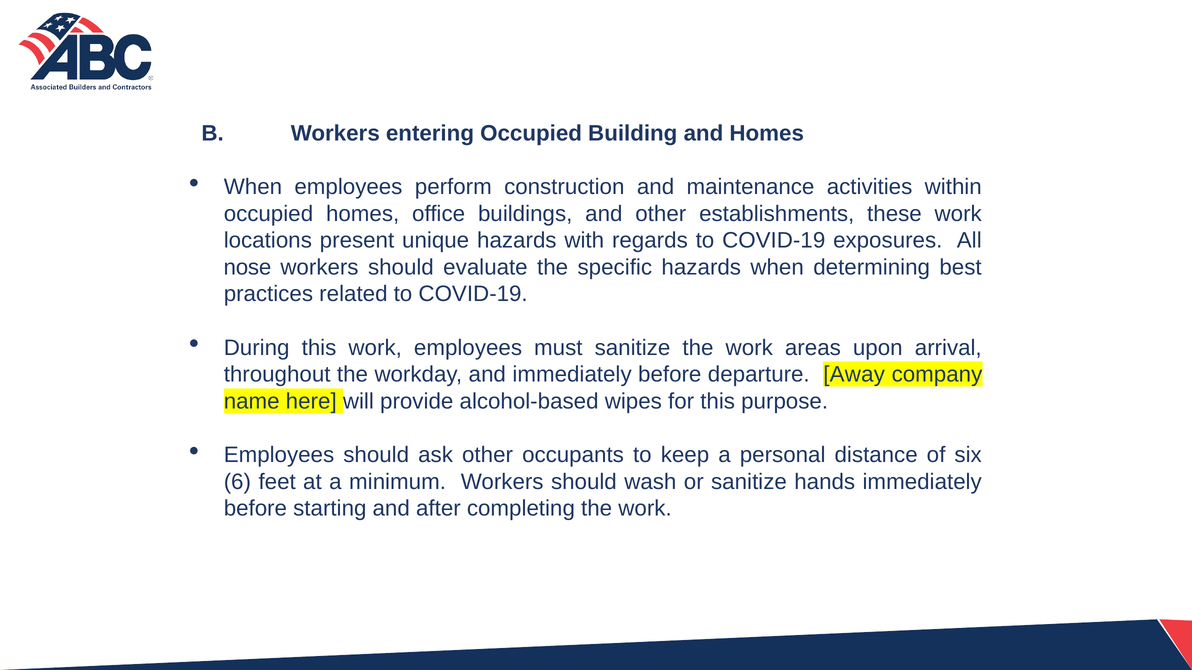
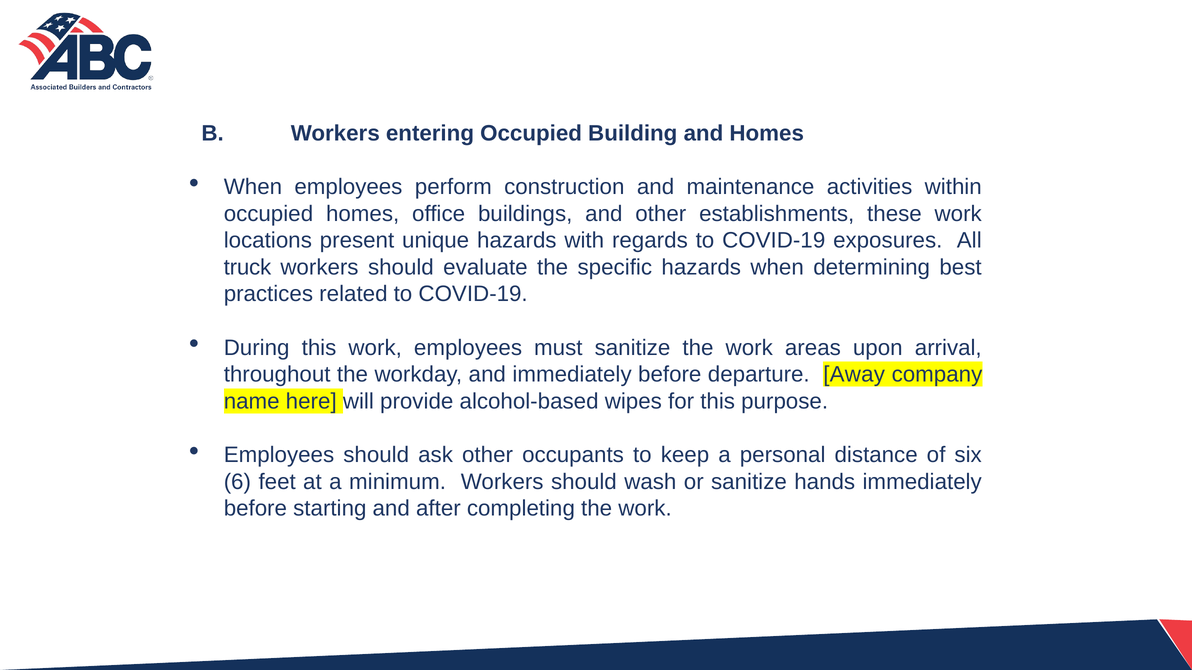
nose: nose -> truck (247, 268)
